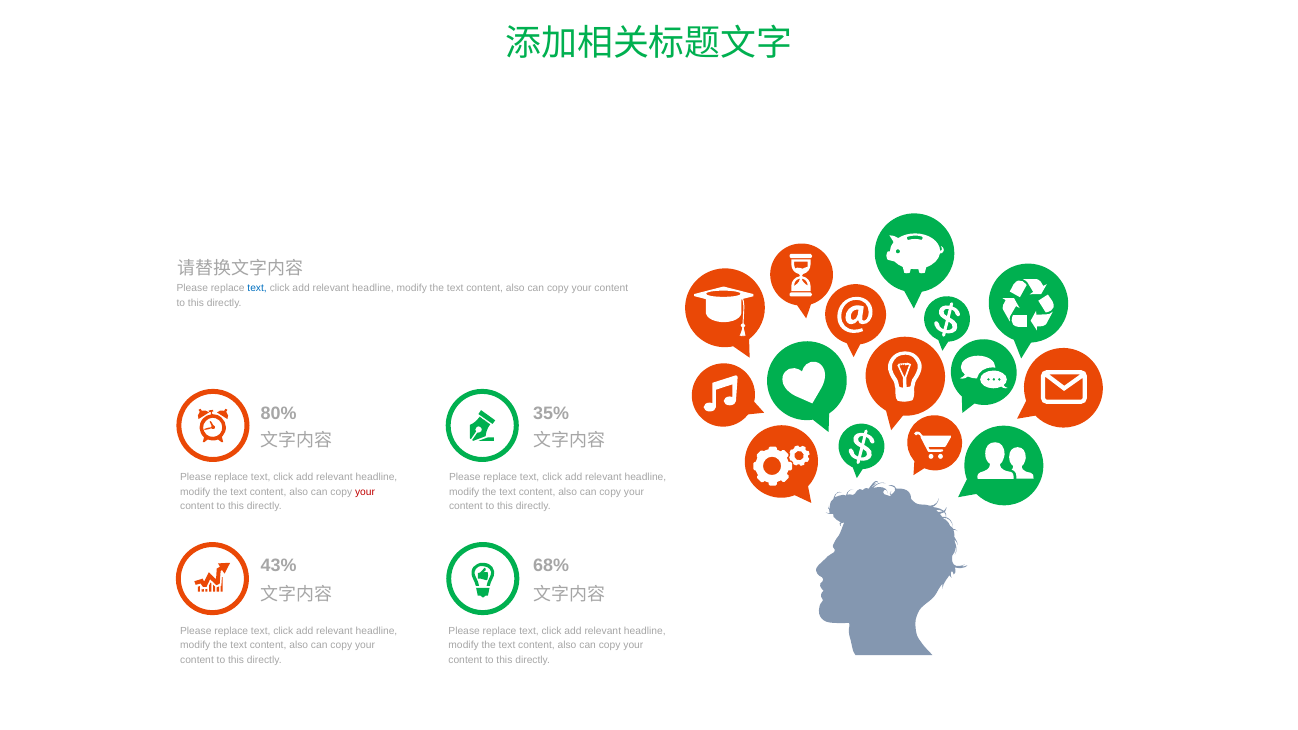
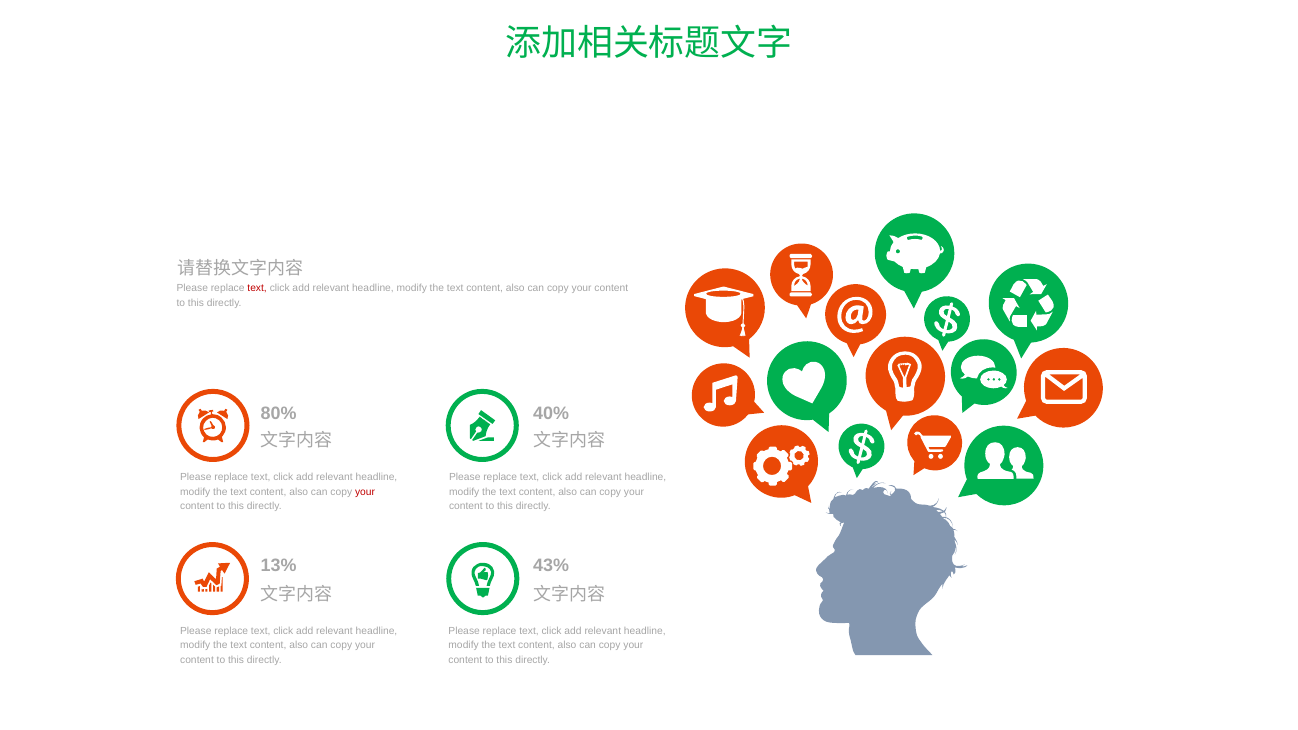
text colour: blue -> red (257, 288)
35%: 35% -> 40% (551, 414)
43%: 43% -> 13% (279, 566)
68%: 68% -> 43% (551, 566)
